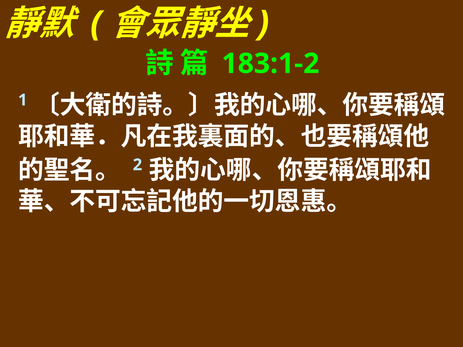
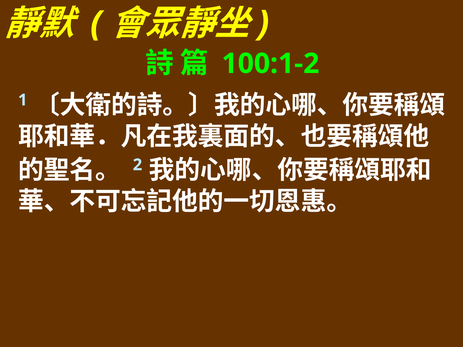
183:1-2: 183:1-2 -> 100:1-2 (270, 64)
